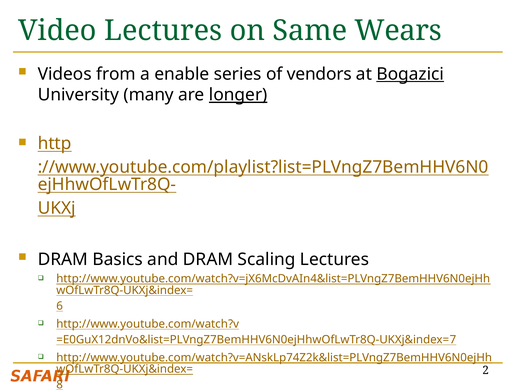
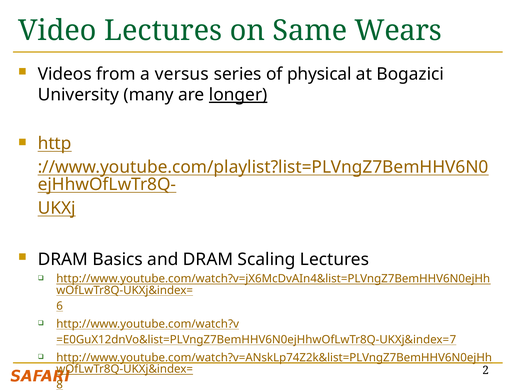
enable: enable -> versus (182, 74)
vendors: vendors -> physical (319, 74)
Bogazici underline: present -> none (410, 74)
